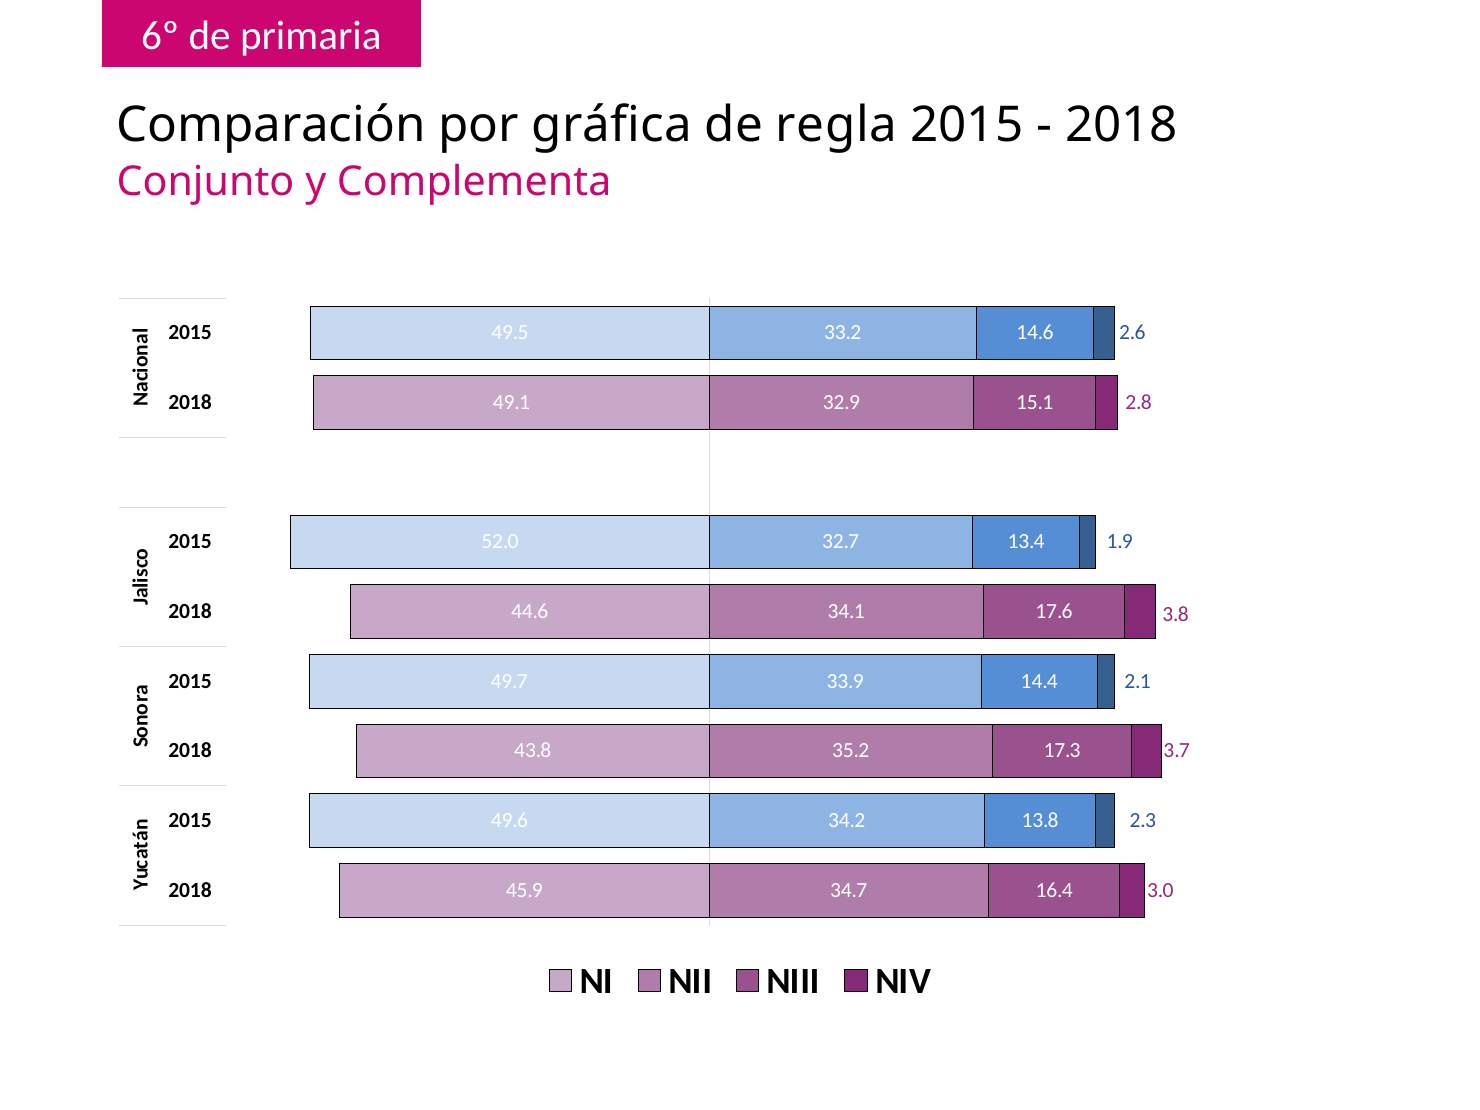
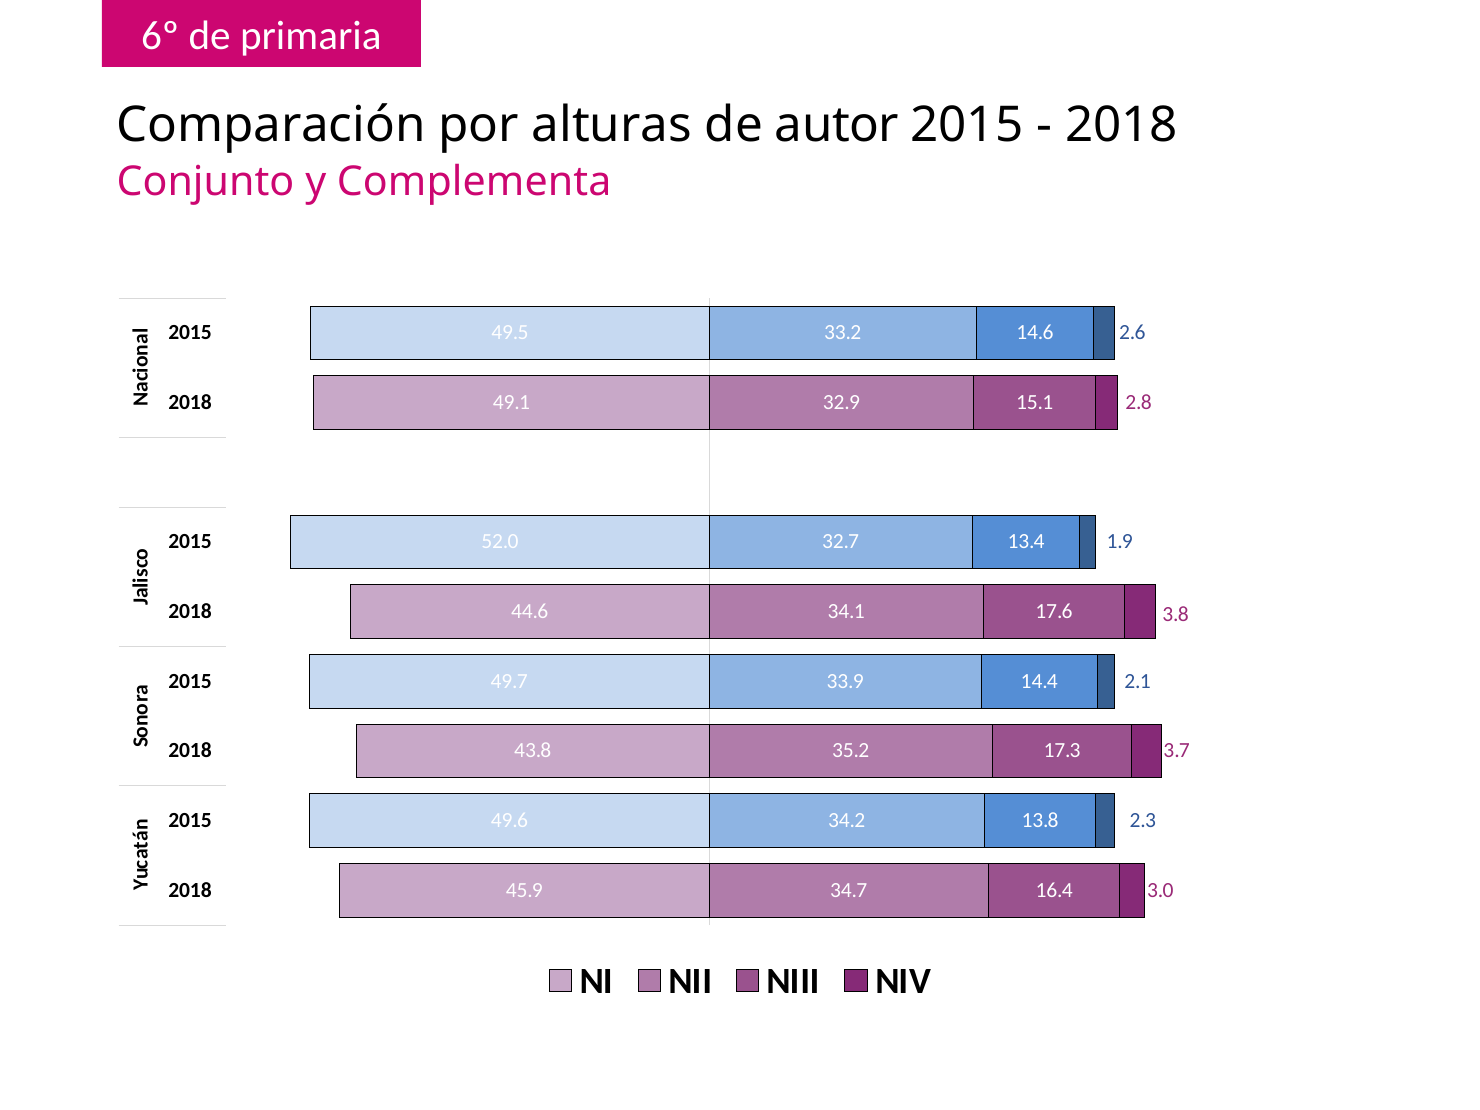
gráfica: gráfica -> alturas (612, 125)
regla: regla -> autor (837, 125)
